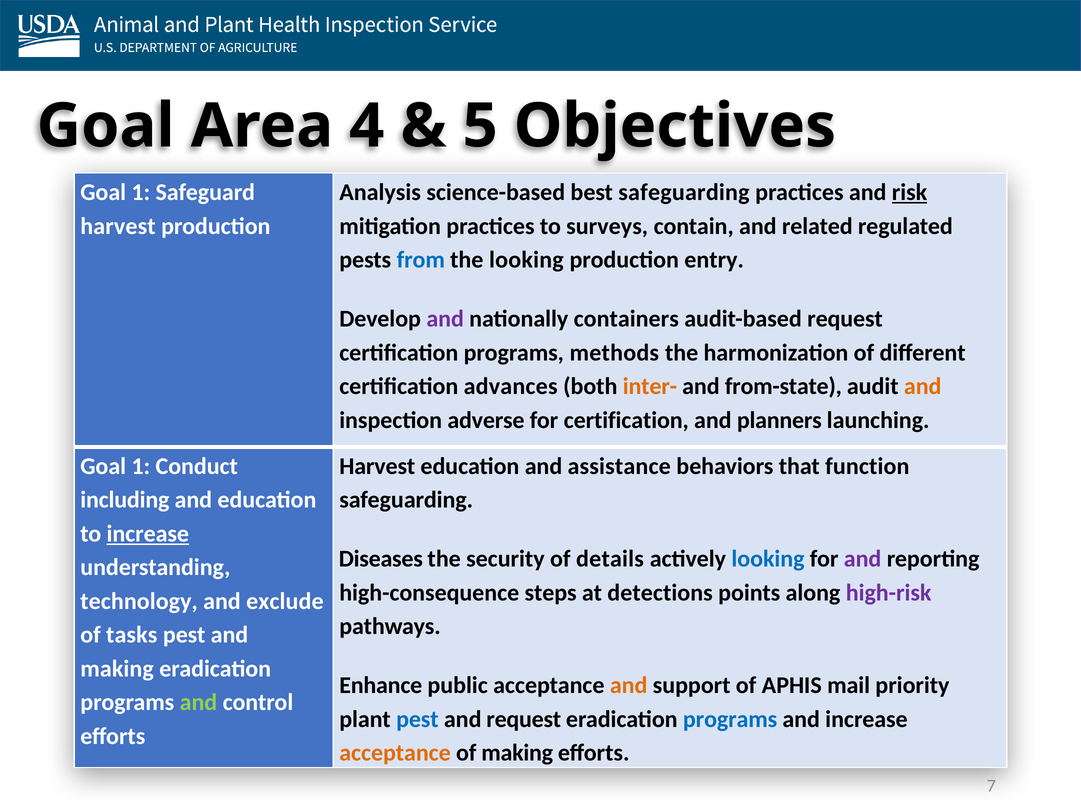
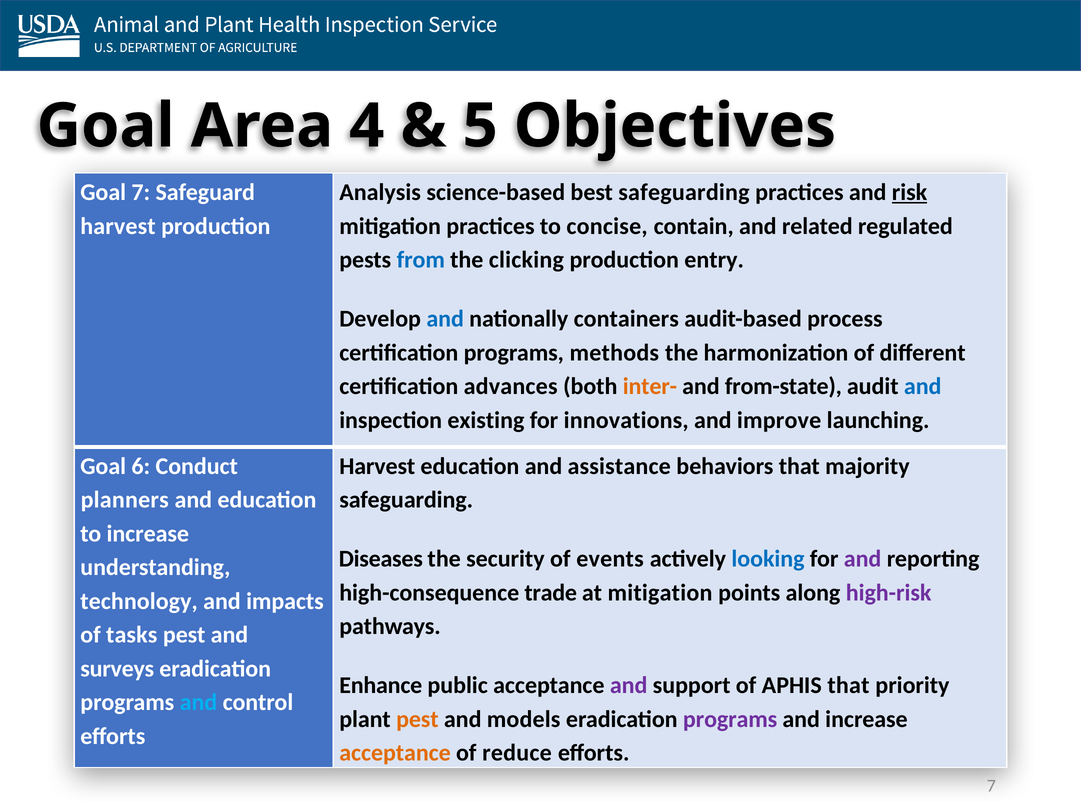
1: 1 -> 7 (141, 192)
surveys: surveys -> concise (607, 226)
the looking: looking -> clicking (526, 260)
and colour: purple -> blue (445, 319)
audit-based request: request -> process (845, 319)
and colour: orange -> blue (923, 386)
adverse: adverse -> existing (486, 420)
for certification: certification -> innovations (626, 420)
planners: planners -> improve (779, 420)
1: 1 -> 6 (141, 466)
function: function -> majority (867, 466)
including: including -> planners (125, 500)
increase underline: present -> none (148, 534)
details: details -> events (610, 559)
steps: steps -> trade (551, 593)
at detections: detections -> mitigation (660, 593)
exclude: exclude -> impacts (285, 601)
making: making -> surveys (117, 669)
and colour: orange -> purple (629, 685)
APHIS mail: mail -> that (848, 685)
and colour: light green -> light blue (198, 702)
pest colour: blue -> orange (417, 719)
and request: request -> models (524, 719)
programs colour: blue -> purple (730, 719)
of making: making -> reduce (517, 753)
